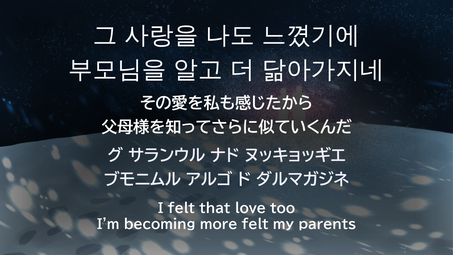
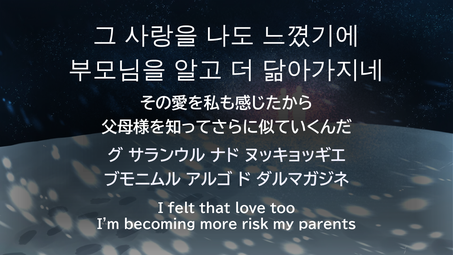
more felt: felt -> risk (255, 224)
